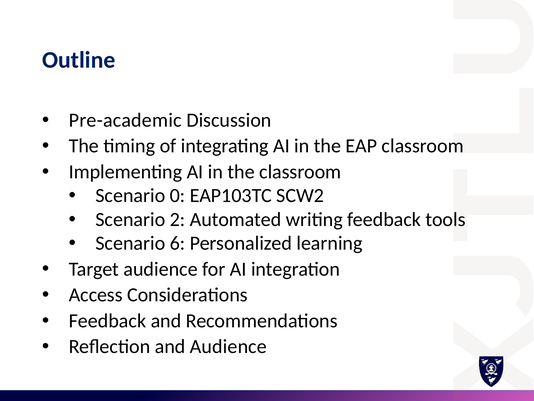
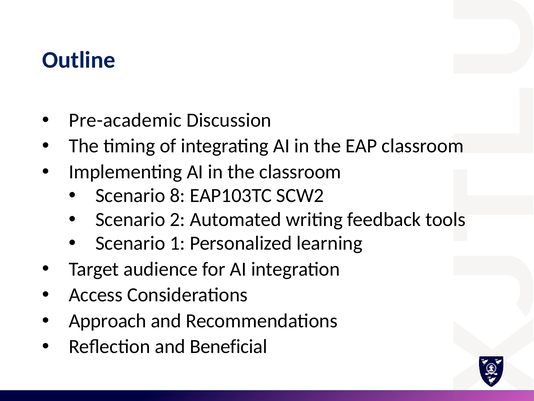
0: 0 -> 8 (178, 195)
6: 6 -> 1 (178, 243)
Feedback: Feedback -> Approach (108, 320)
and Audience: Audience -> Beneficial (229, 346)
